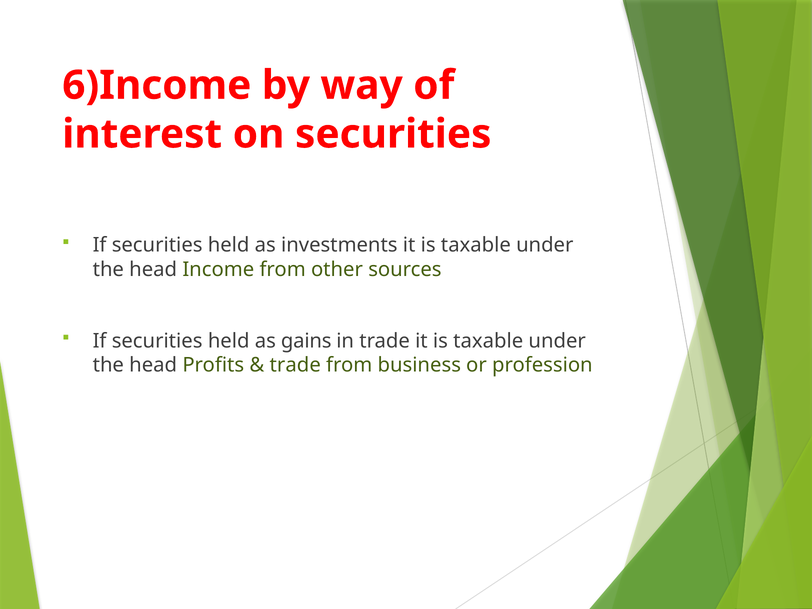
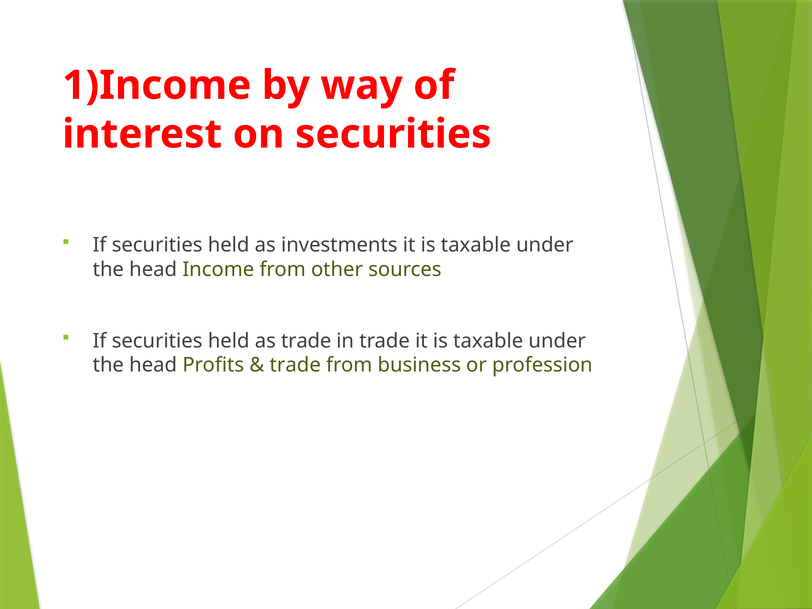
6)Income: 6)Income -> 1)Income (157, 85)
as gains: gains -> trade (306, 341)
